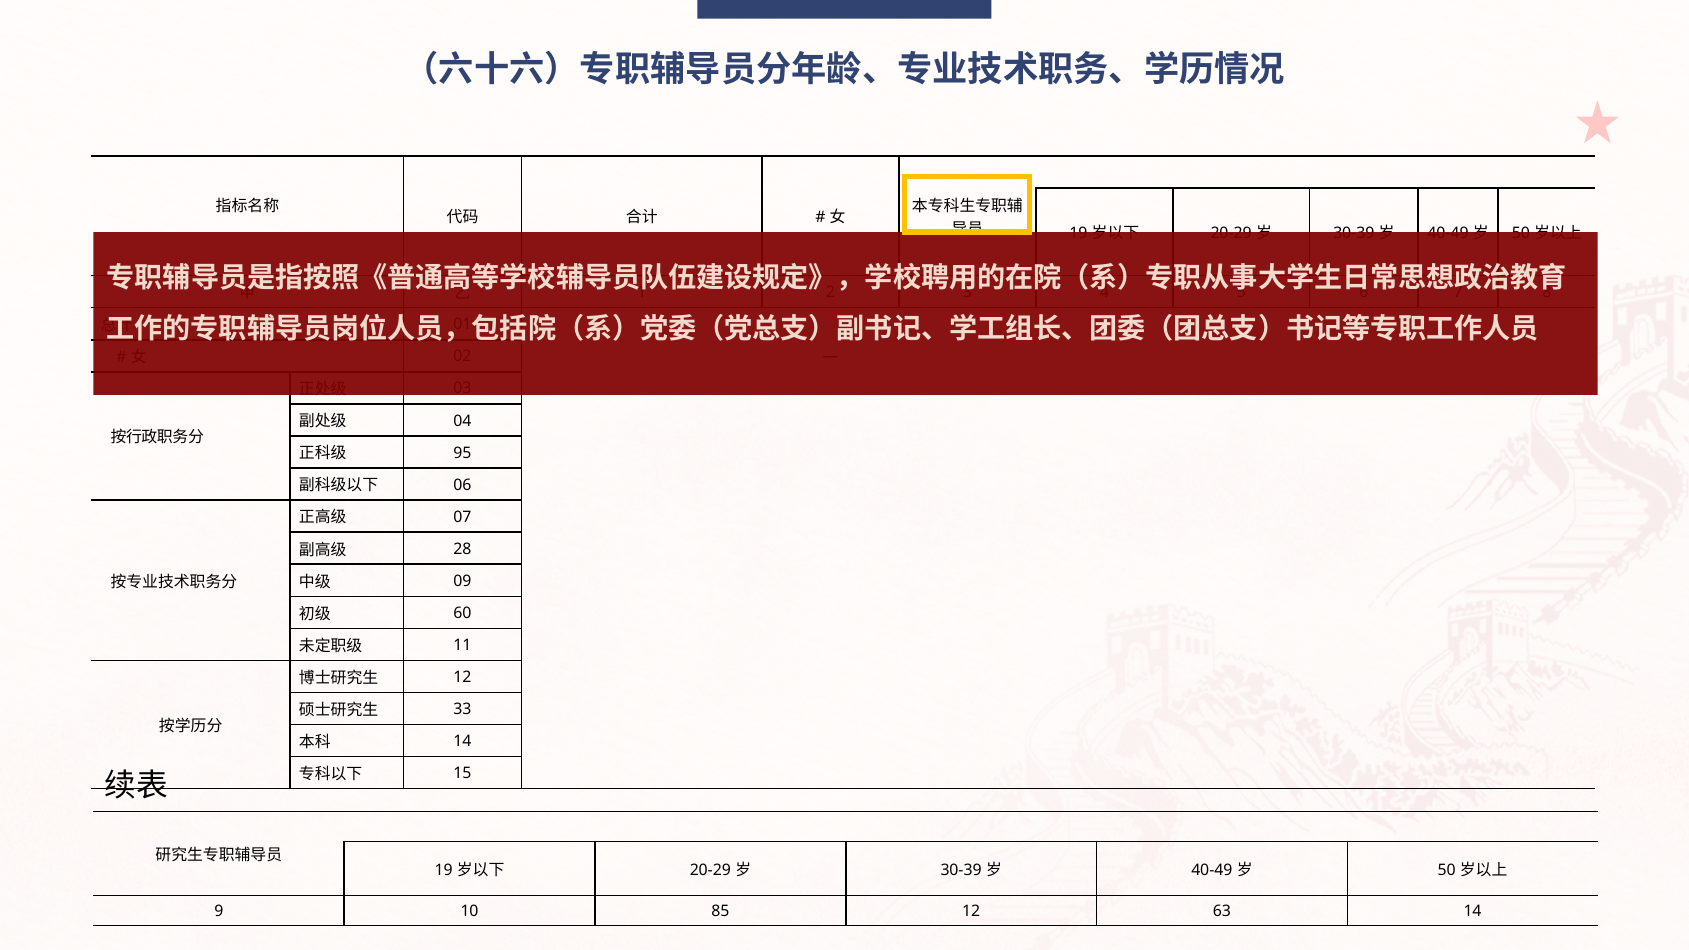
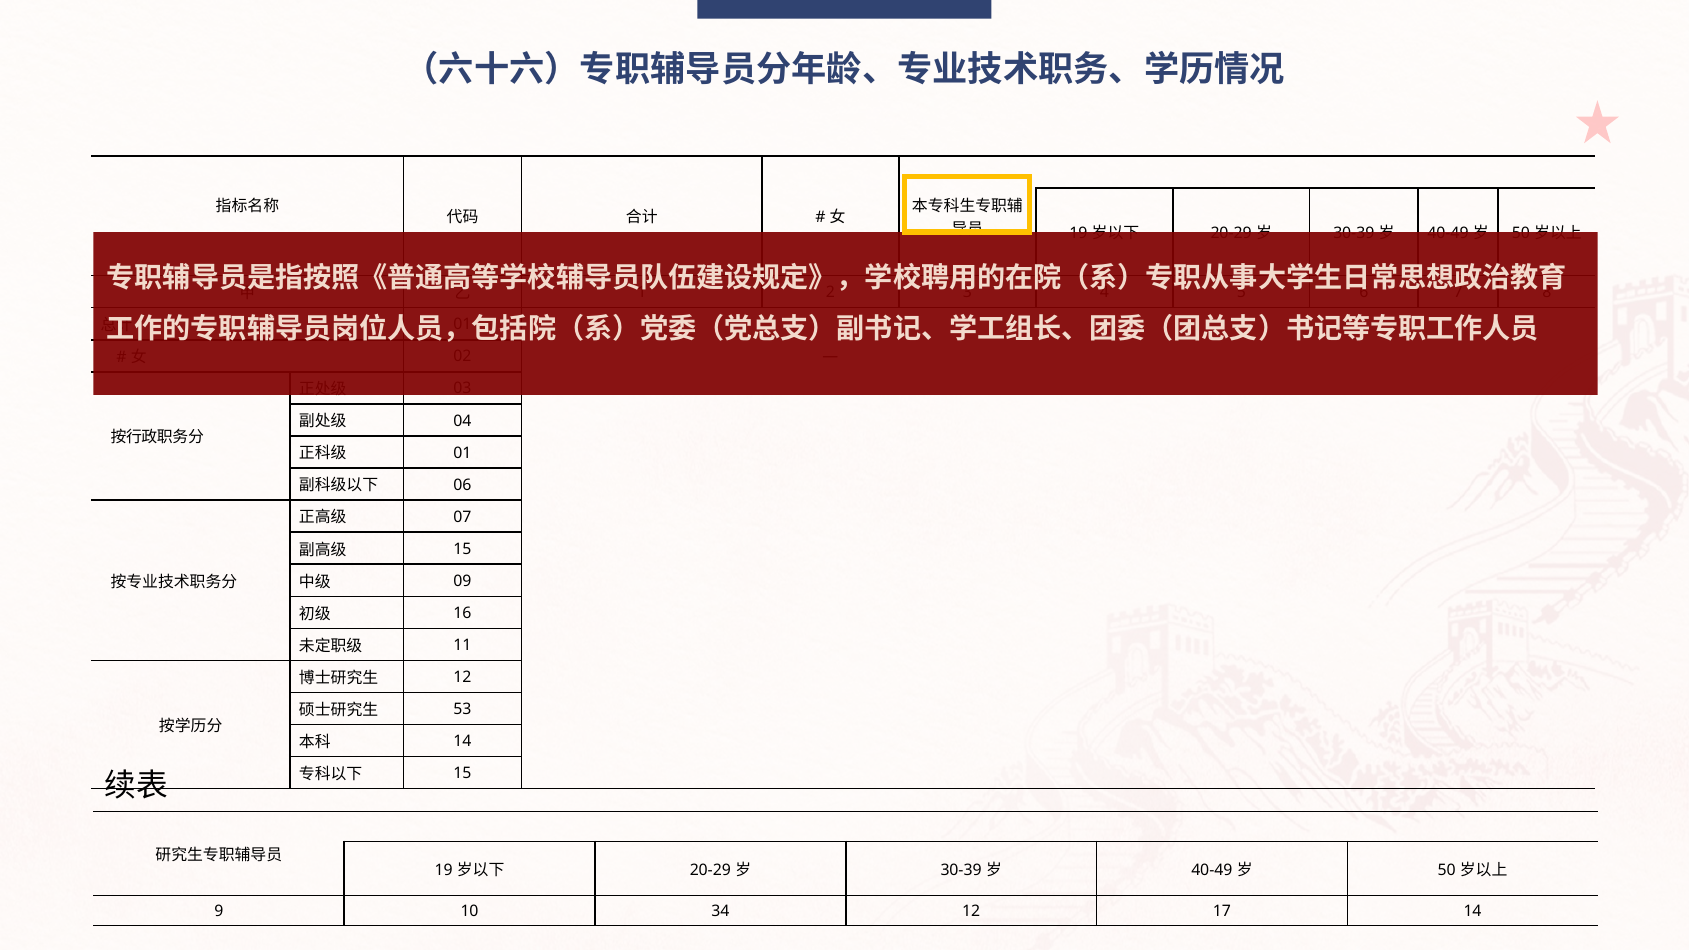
95: 95 -> 01 (463, 453)
28: 28 -> 15 (463, 549)
60: 60 -> 16 (463, 613)
33: 33 -> 53 (463, 709)
85: 85 -> 34 (720, 911)
63: 63 -> 17 (1222, 911)
